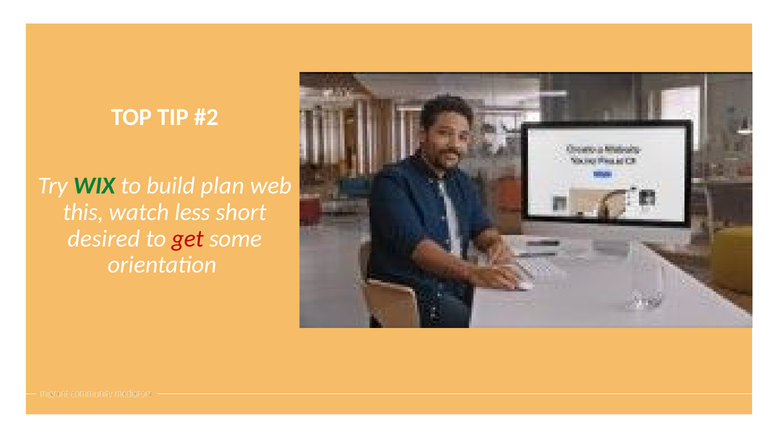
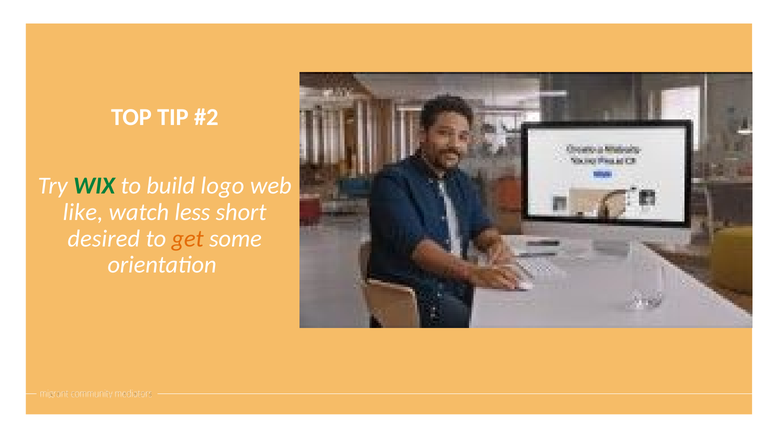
plan: plan -> logo (222, 186)
this: this -> like (83, 212)
get colour: red -> orange (188, 238)
